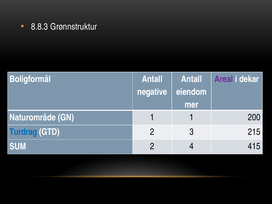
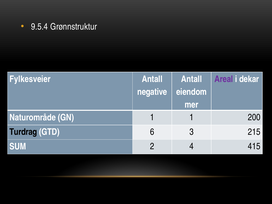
8.8.3: 8.8.3 -> 9.5.4 (39, 27)
Boligformål: Boligformål -> Fylkesveier (30, 79)
Turdrag colour: blue -> black (23, 132)
GTD 2: 2 -> 6 (152, 132)
